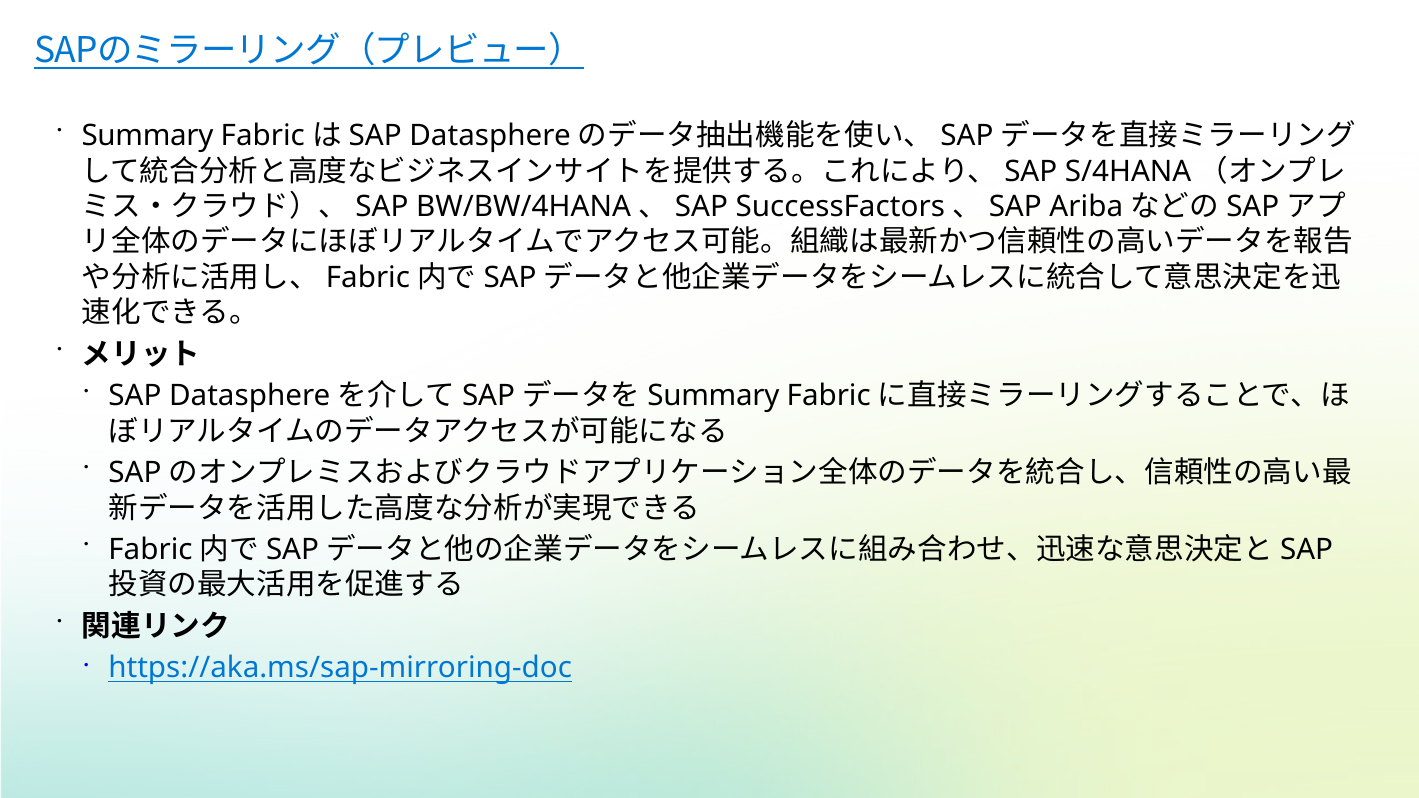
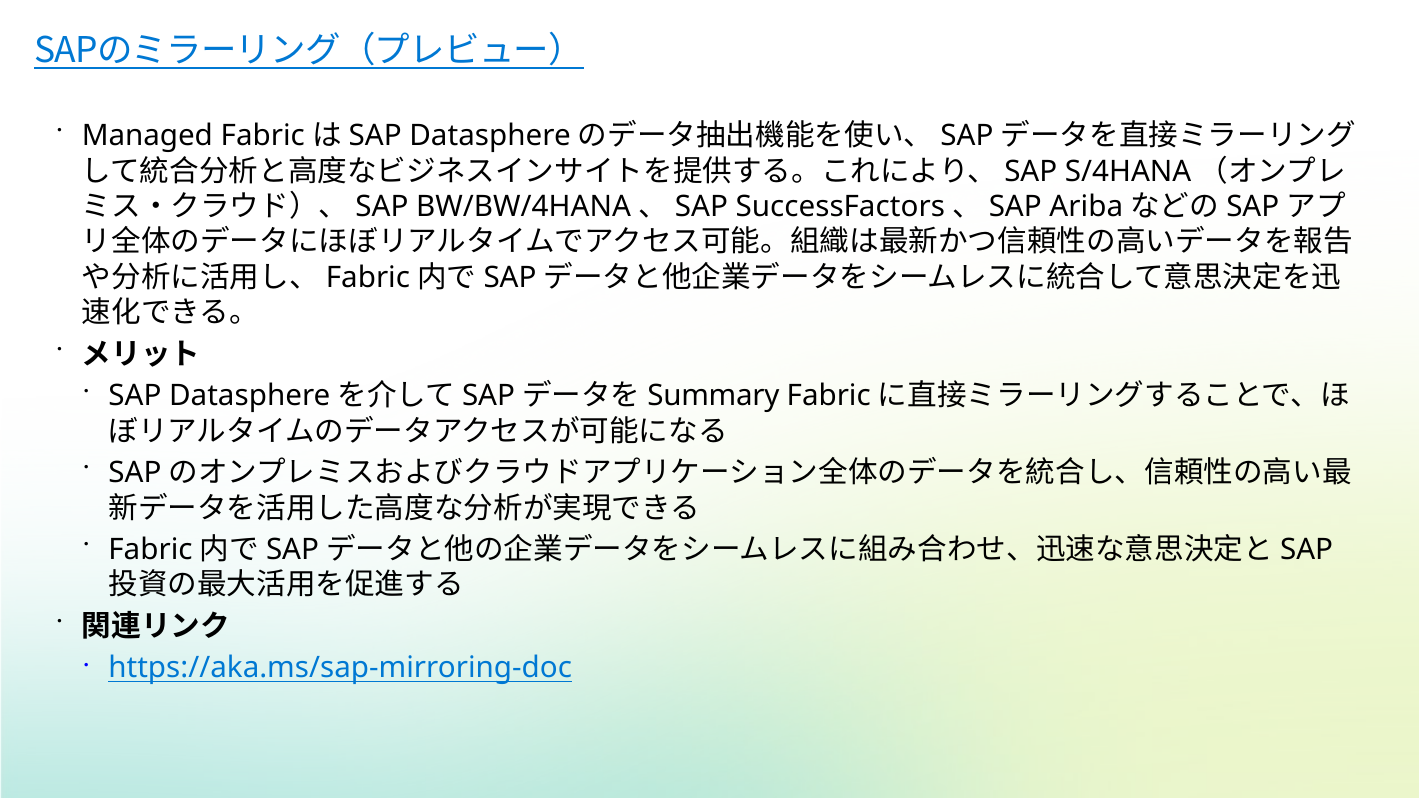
Summary: Summary -> Managed (147, 136)
